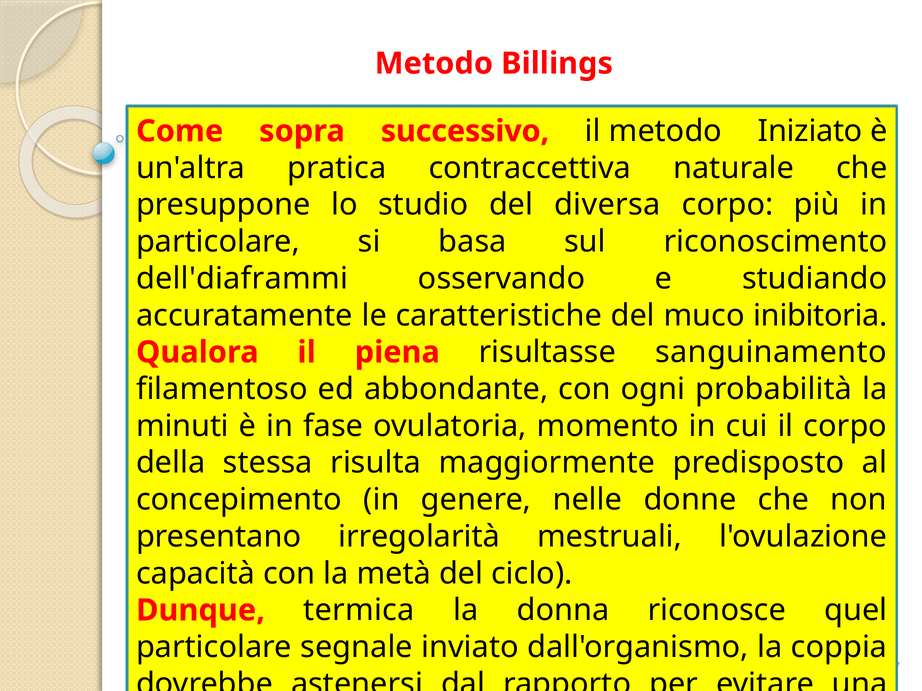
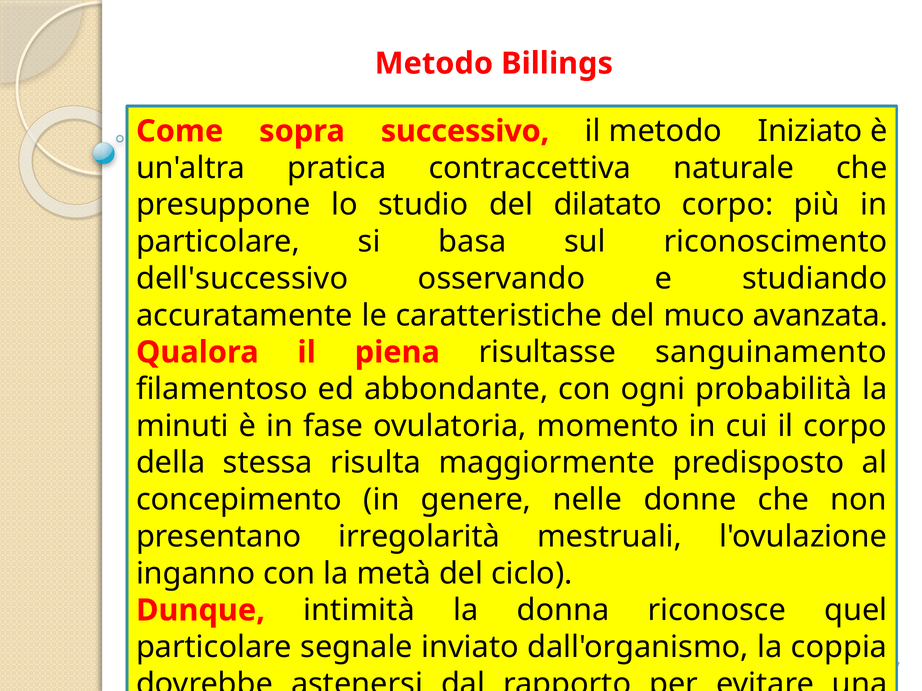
diversa: diversa -> dilatato (608, 205)
dell'diaframmi: dell'diaframmi -> dell'successivo (242, 279)
inibitoria: inibitoria -> avanzata (820, 316)
capacità: capacità -> inganno (196, 574)
termica: termica -> intimità (359, 611)
